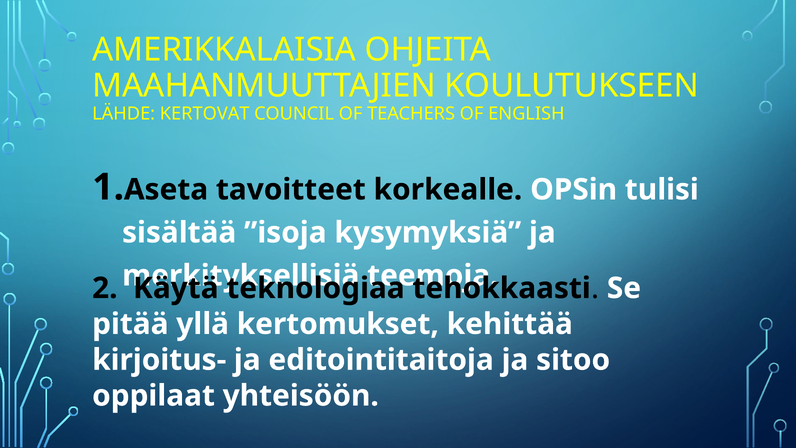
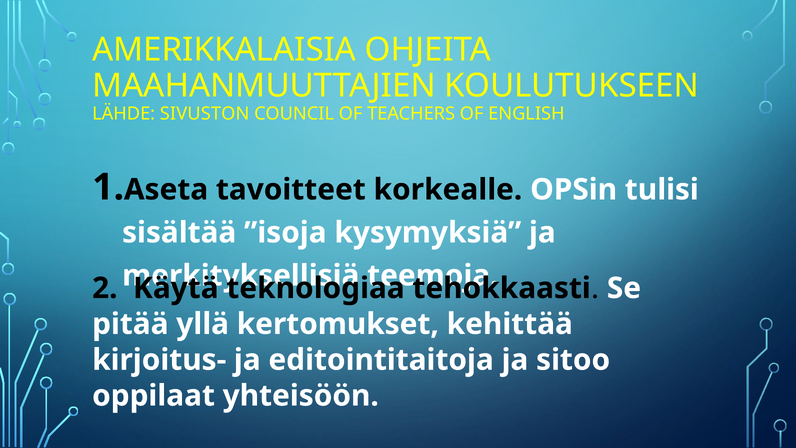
KERTOVAT: KERTOVAT -> SIVUSTON (205, 113)
